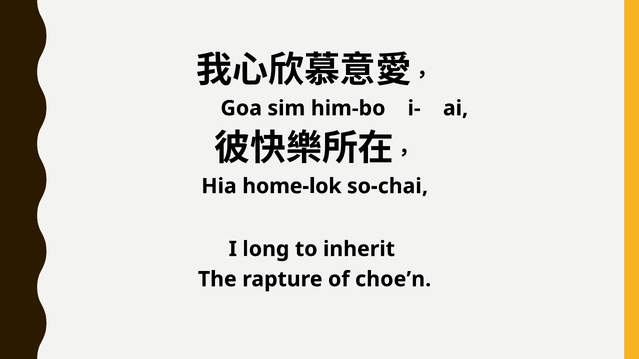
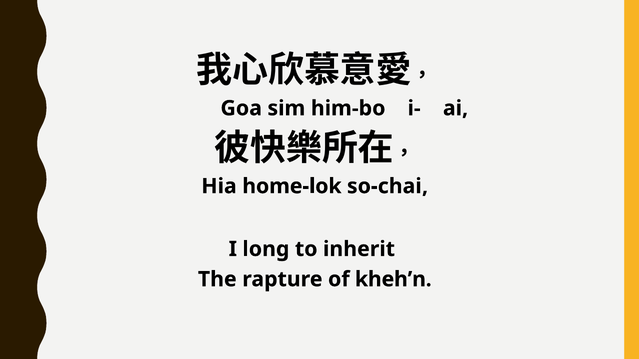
choe’n: choe’n -> kheh’n (393, 280)
